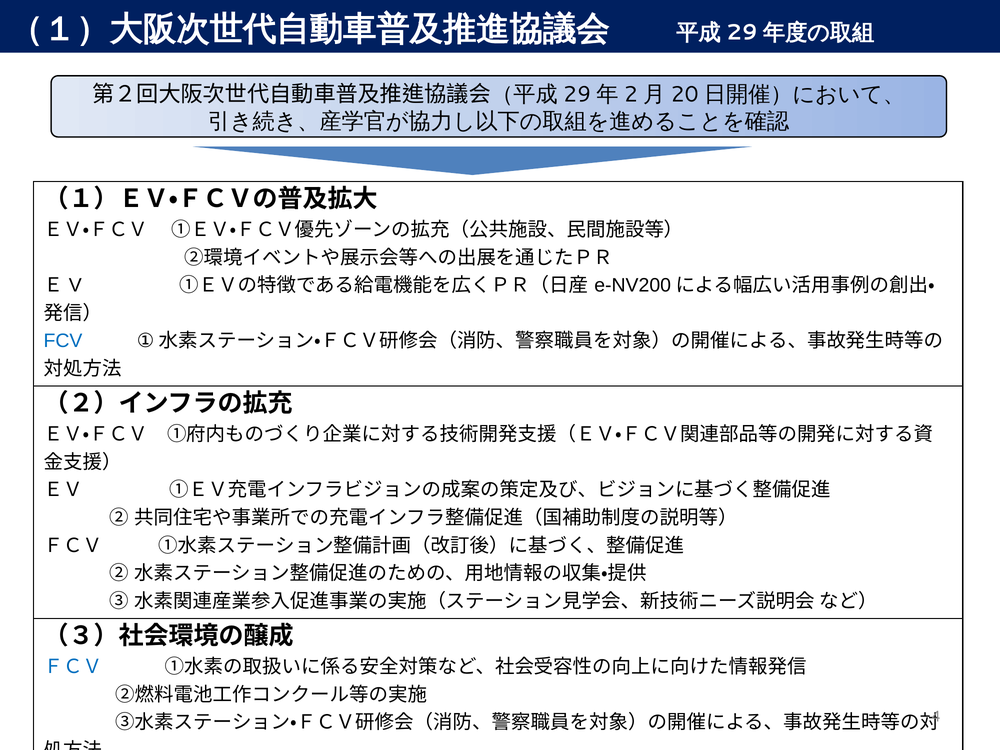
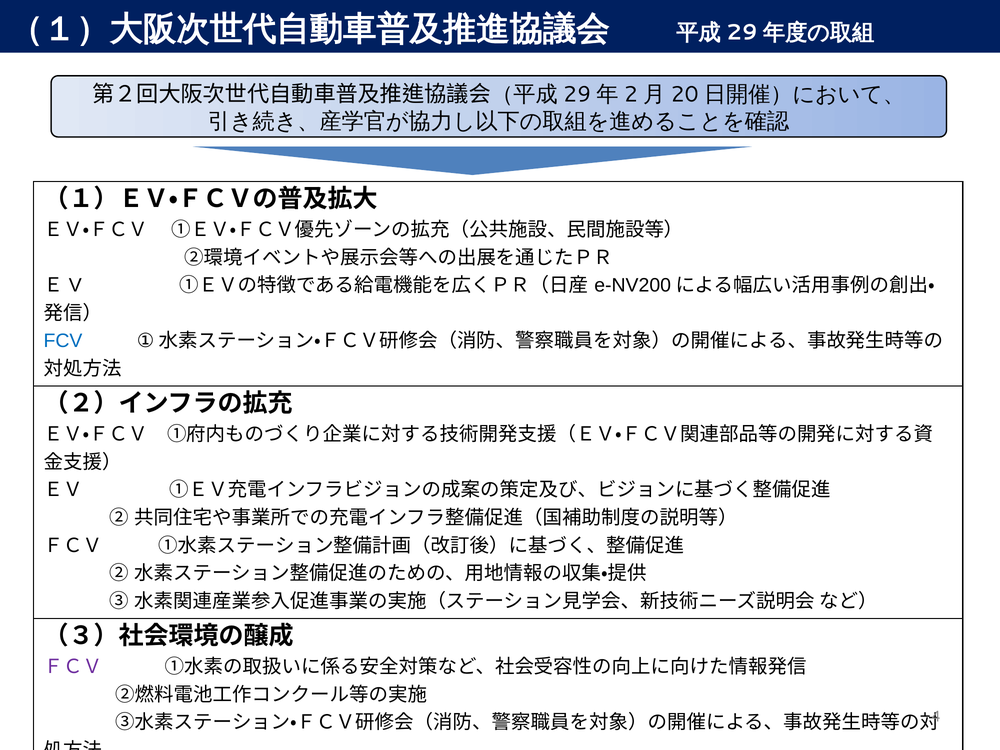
ＦＣＶ colour: blue -> purple (73, 667)
